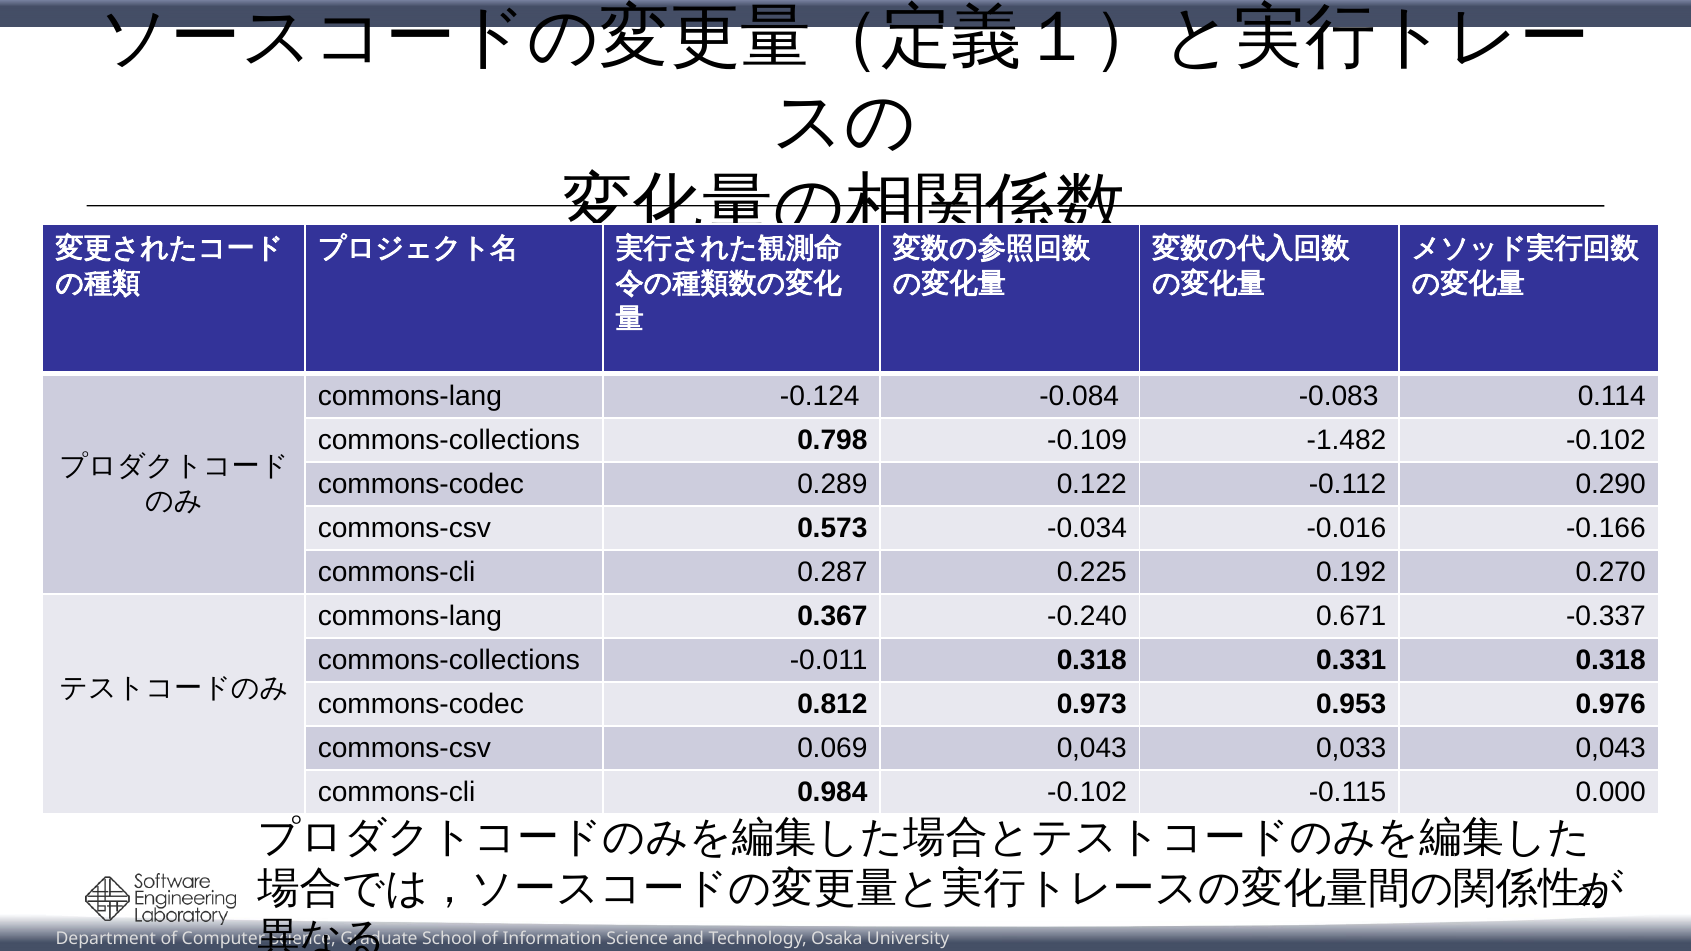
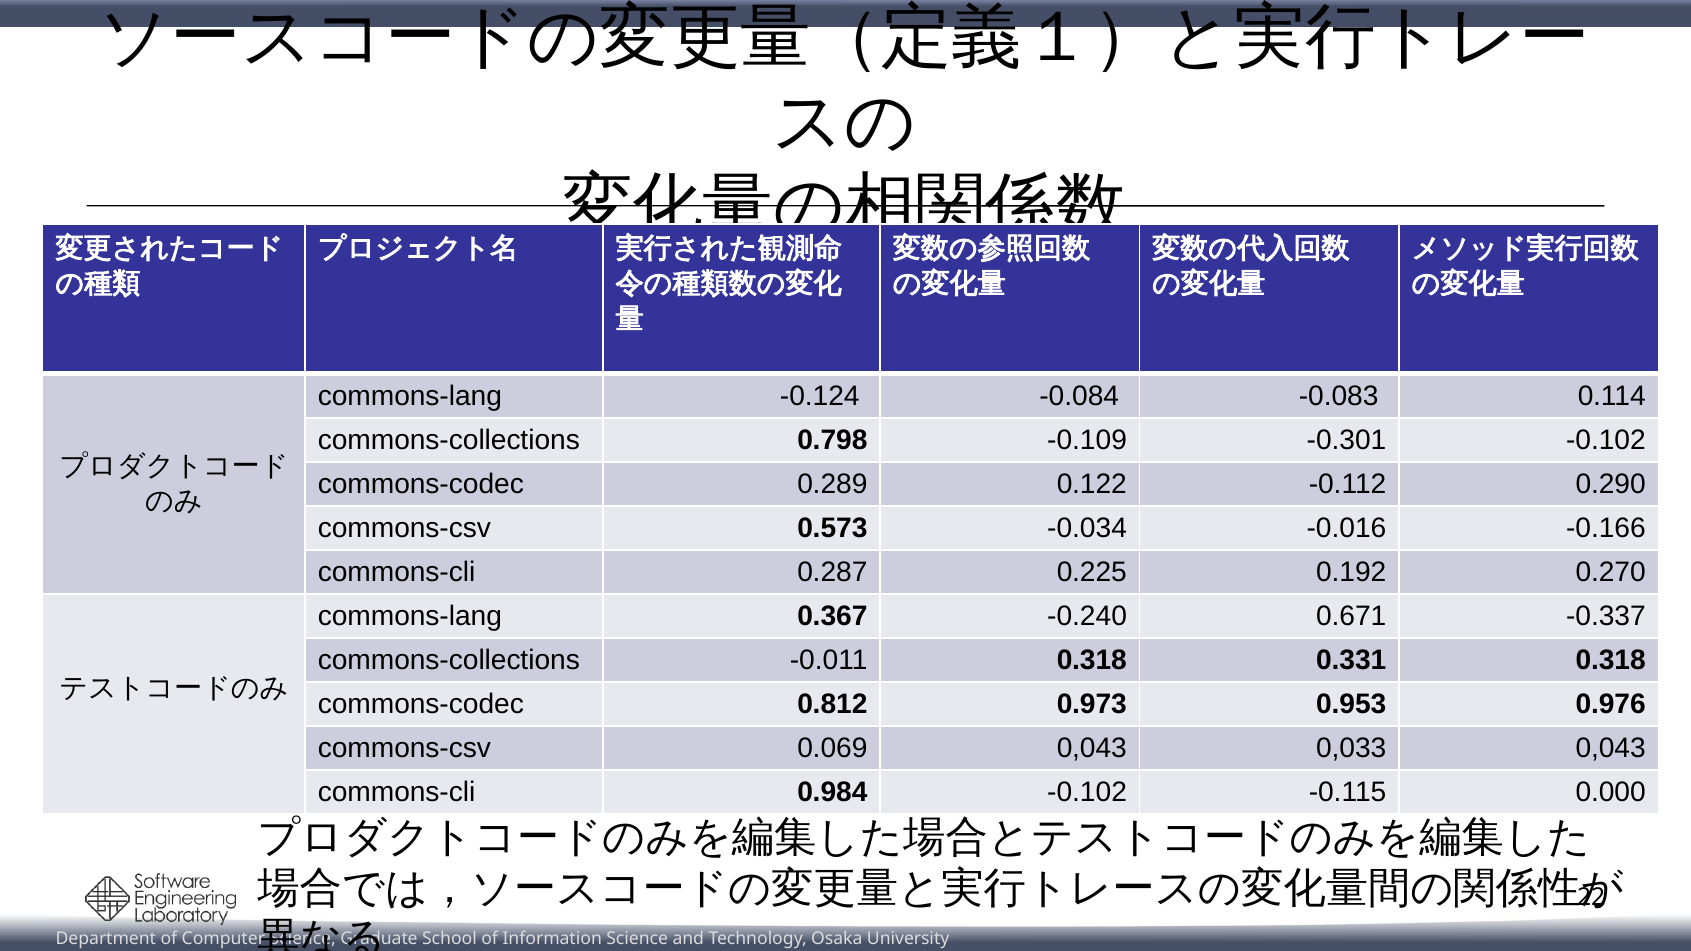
-1.482: -1.482 -> -0.301 (1347, 440)
